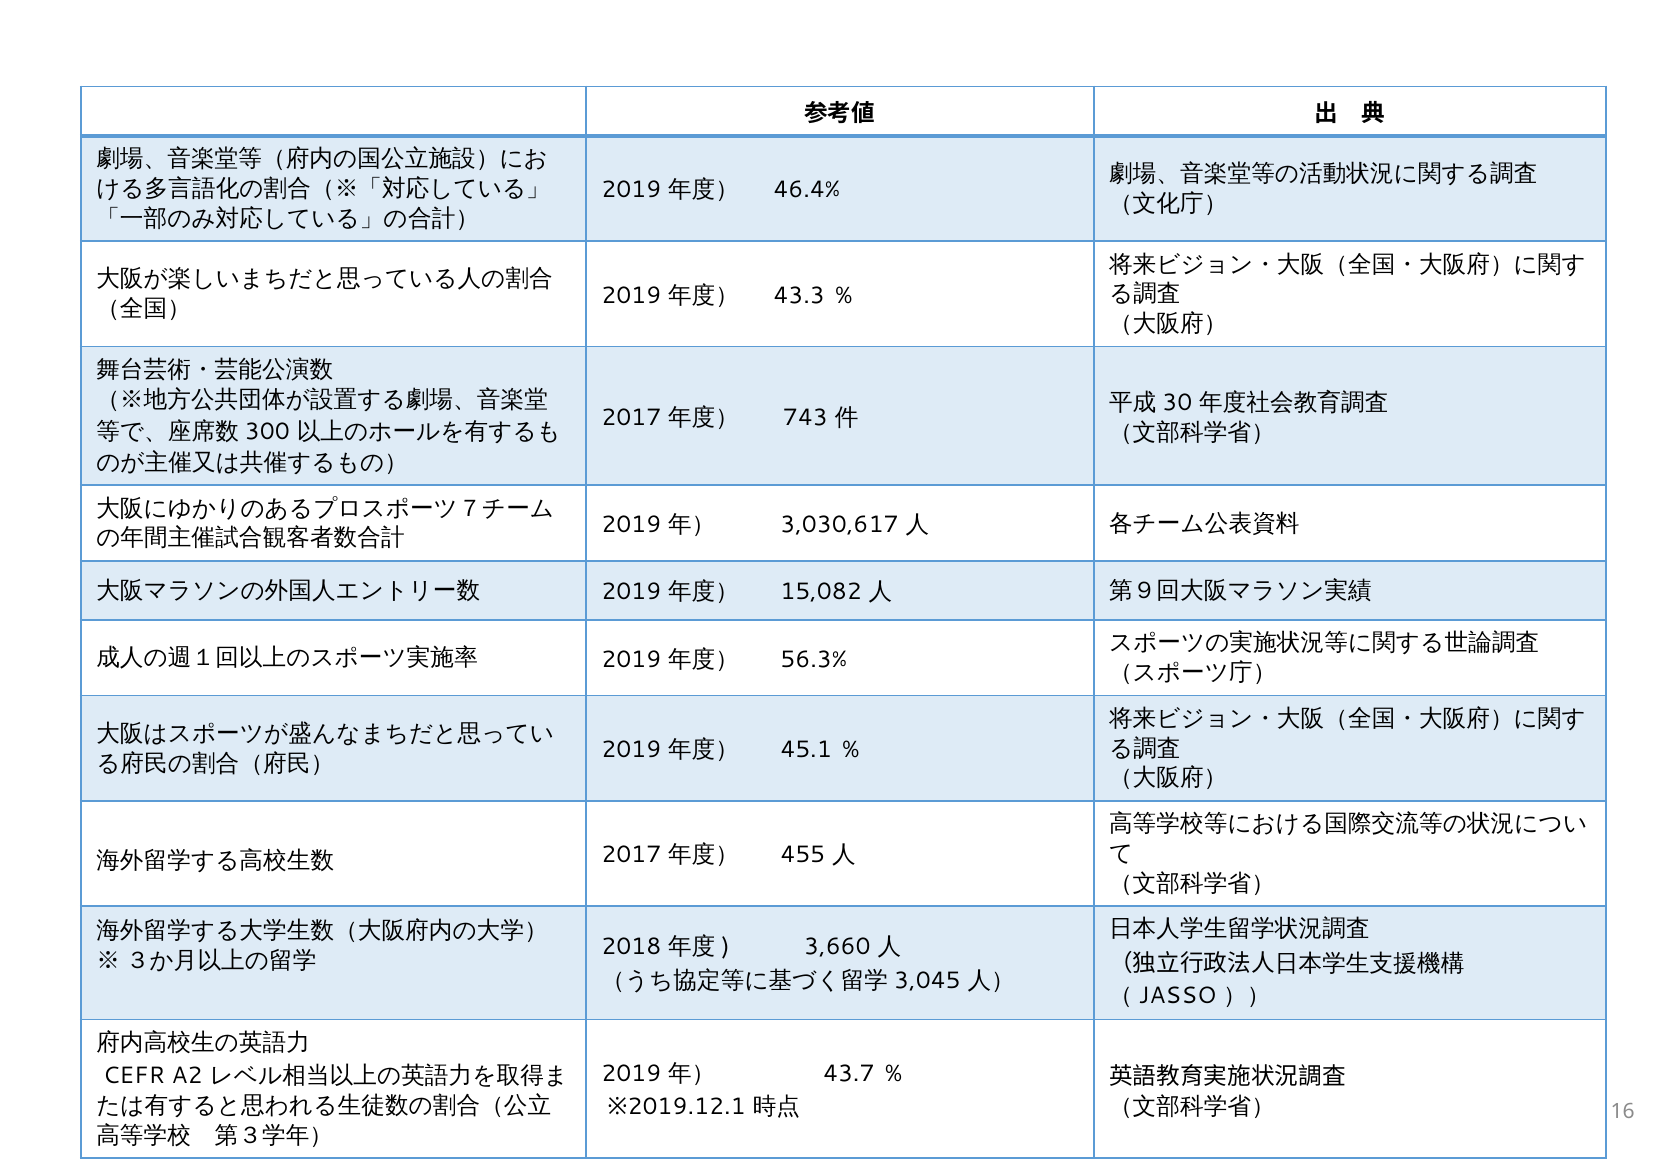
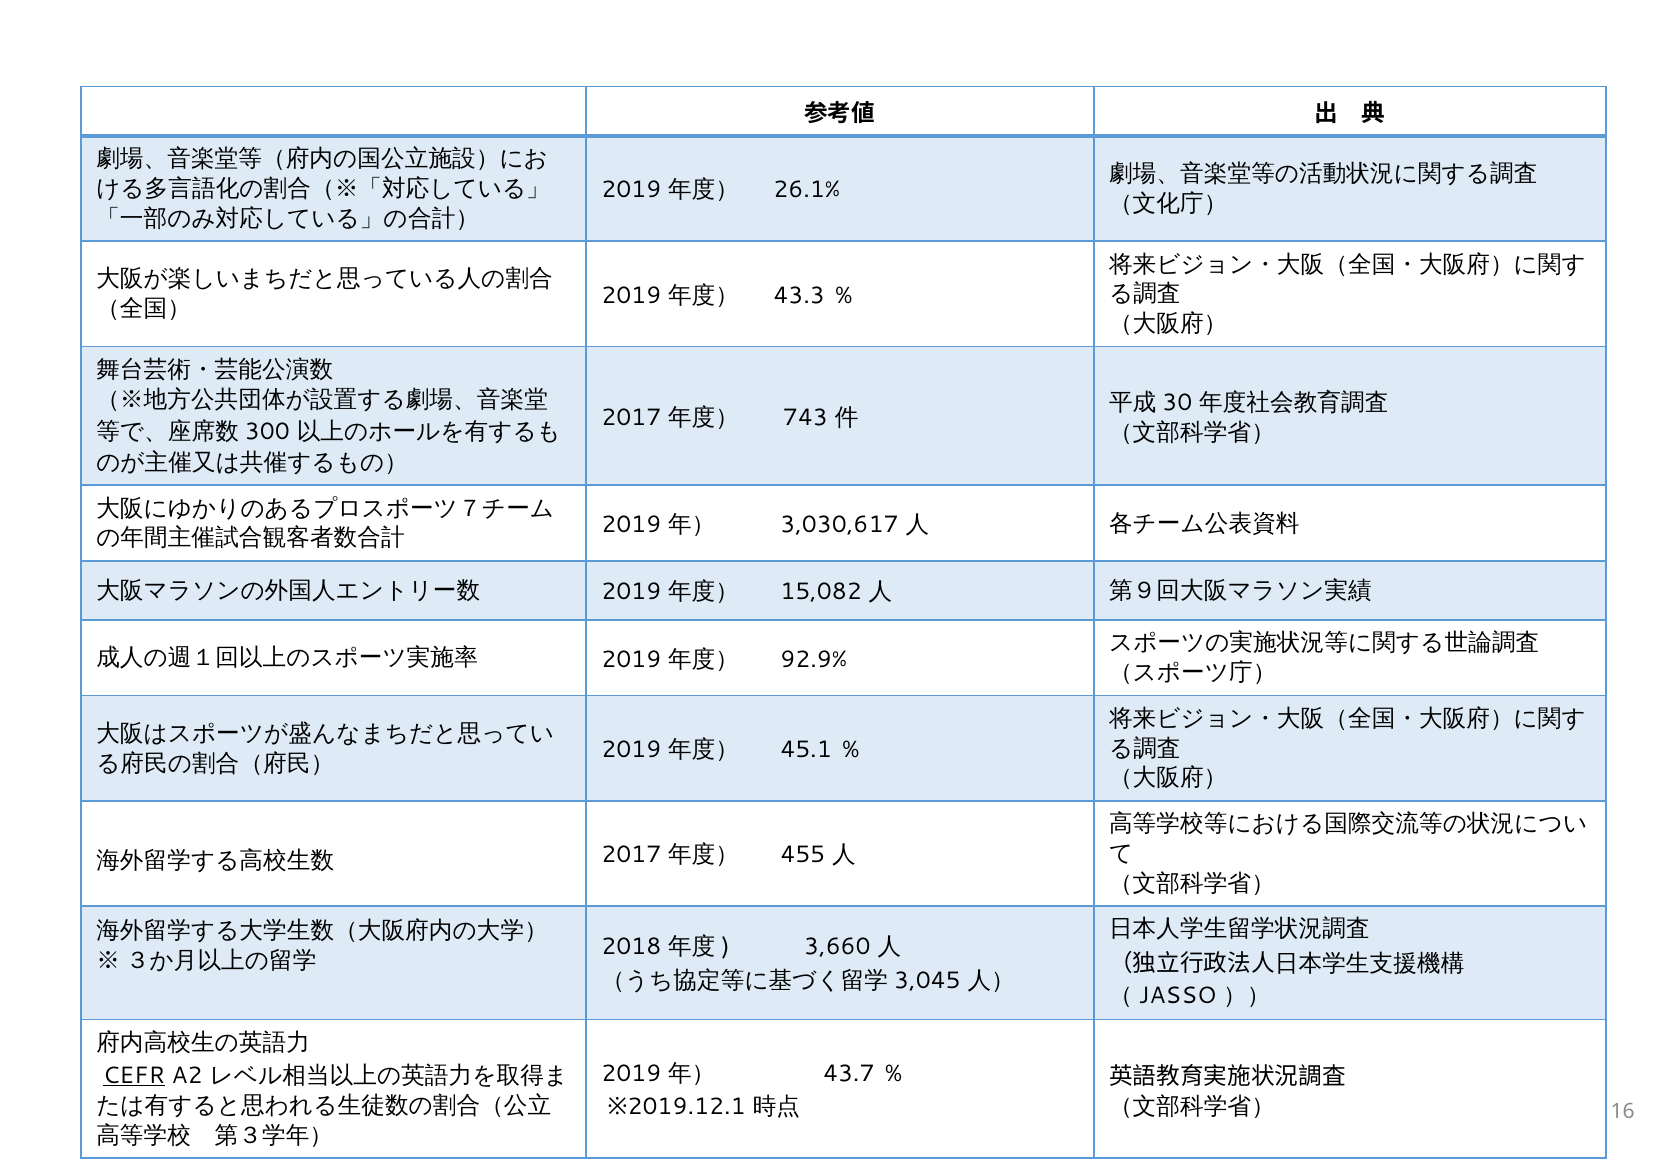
46.4%: 46.4% -> 26.1% (807, 190)
56.3%: 56.3% -> 92.9% (814, 659)
CEFR underline: none -> present (134, 1075)
